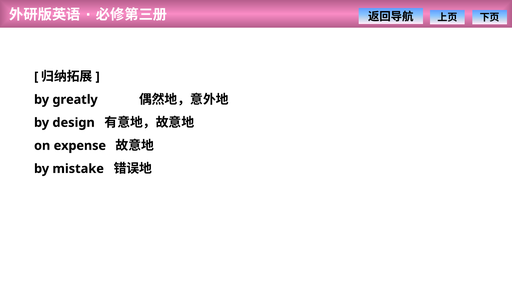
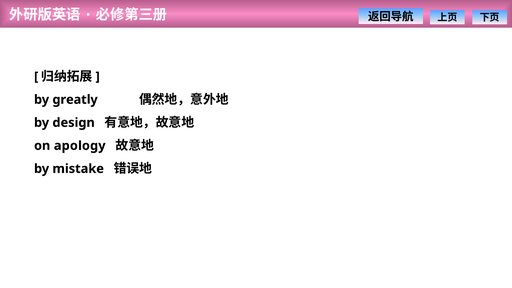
expense: expense -> apology (80, 146)
